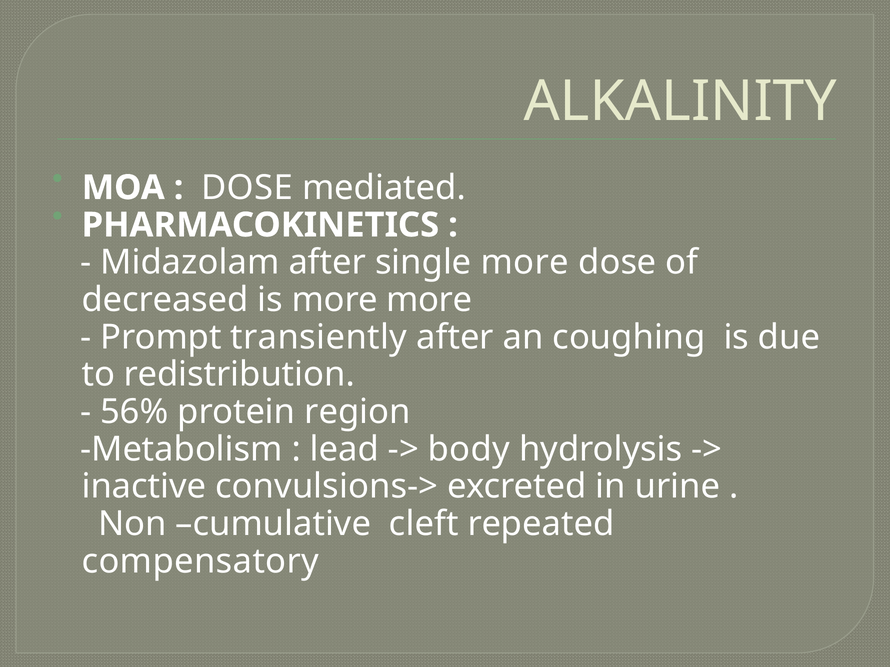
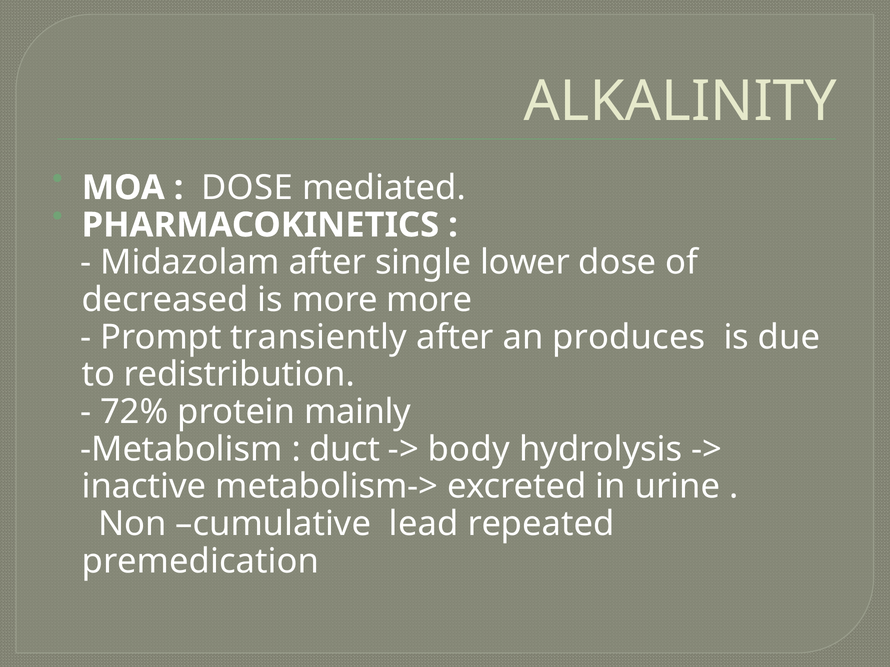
single more: more -> lower (525, 263)
coughing: coughing -> produces (629, 337)
56%: 56% -> 72% (134, 412)
region: region -> mainly (358, 412)
lead: lead -> duct (345, 450)
convulsions->: convulsions-> -> metabolism-> (327, 487)
cleft: cleft -> lead (424, 524)
compensatory: compensatory -> premedication (201, 562)
